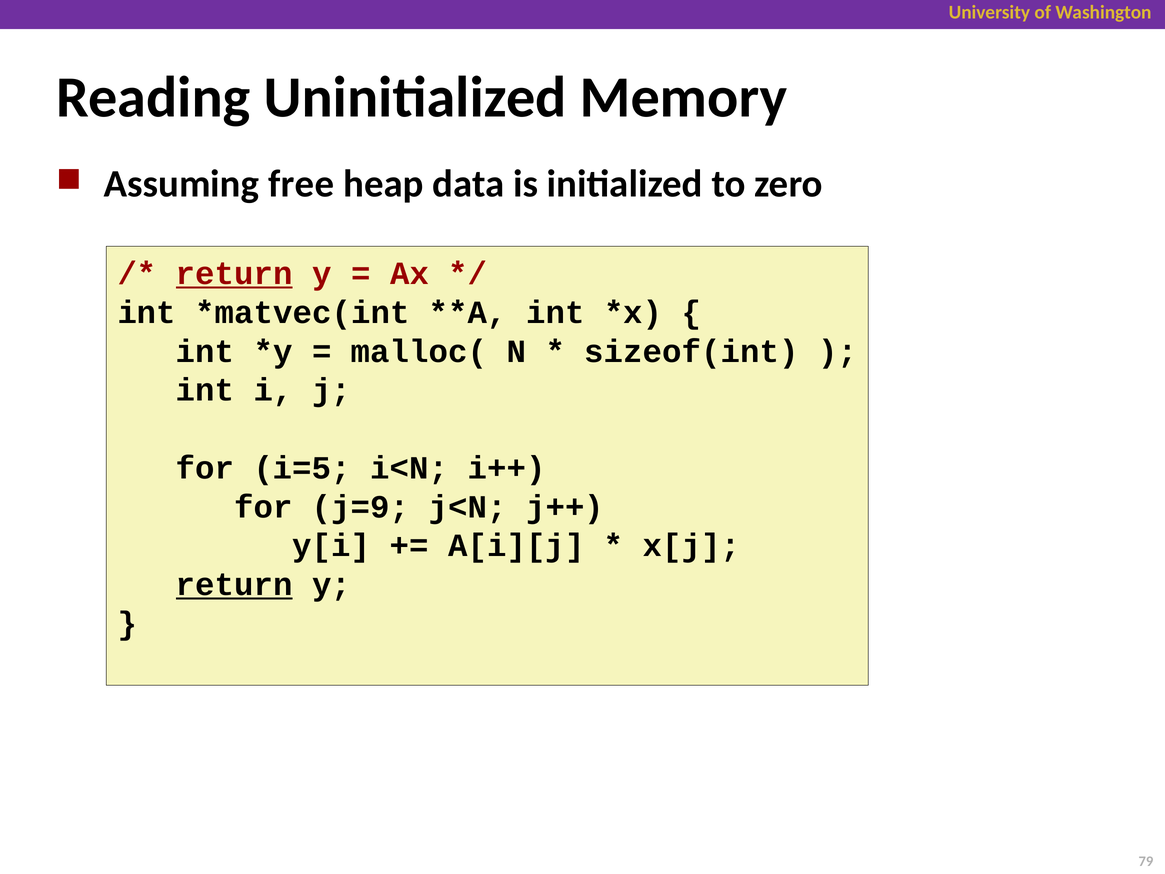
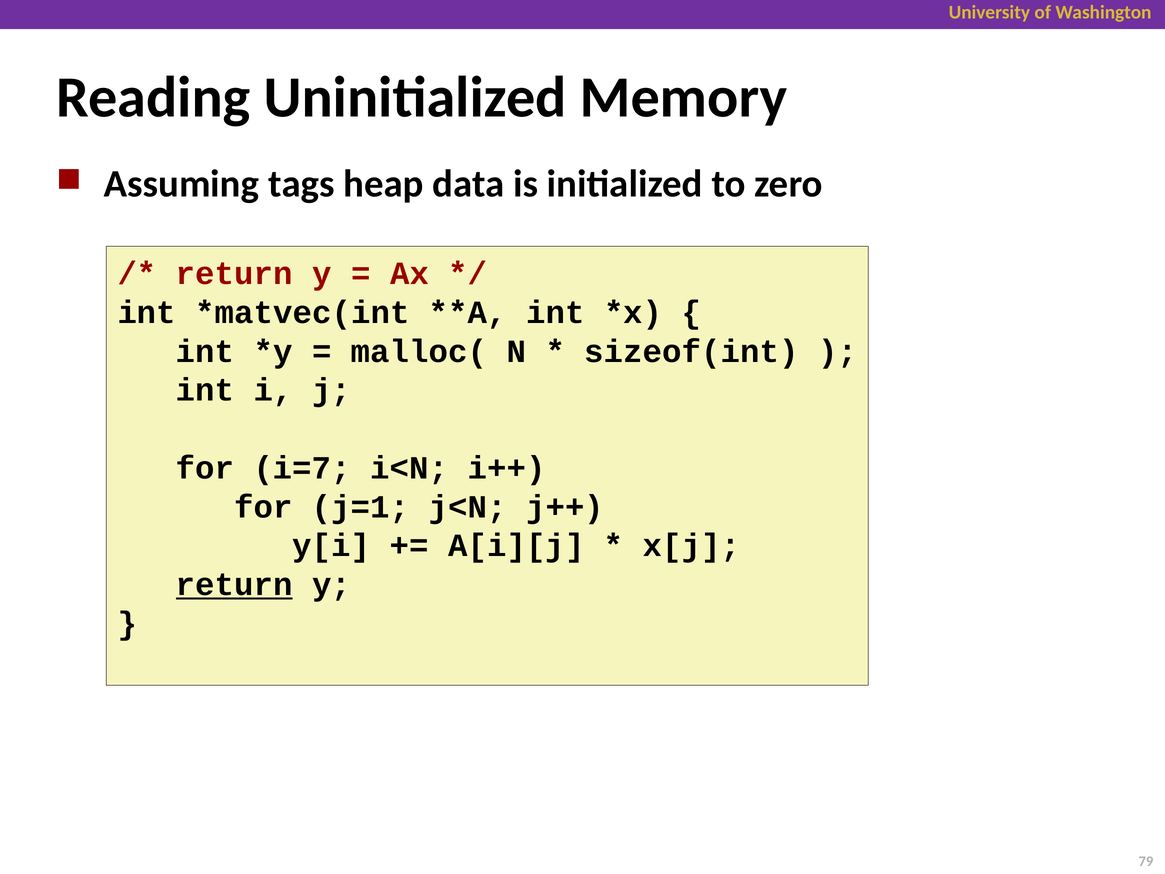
free: free -> tags (301, 184)
return underline: present -> none (234, 274)
i=5: i=5 -> i=7 (302, 468)
j=9: j=9 -> j=1 (361, 507)
